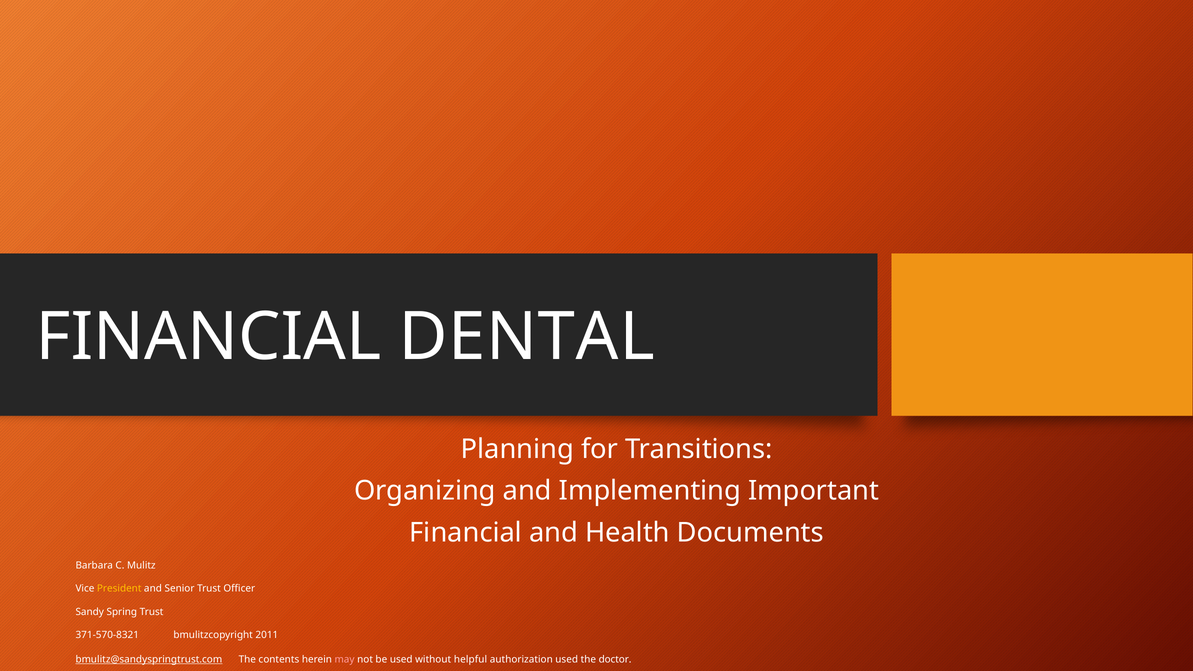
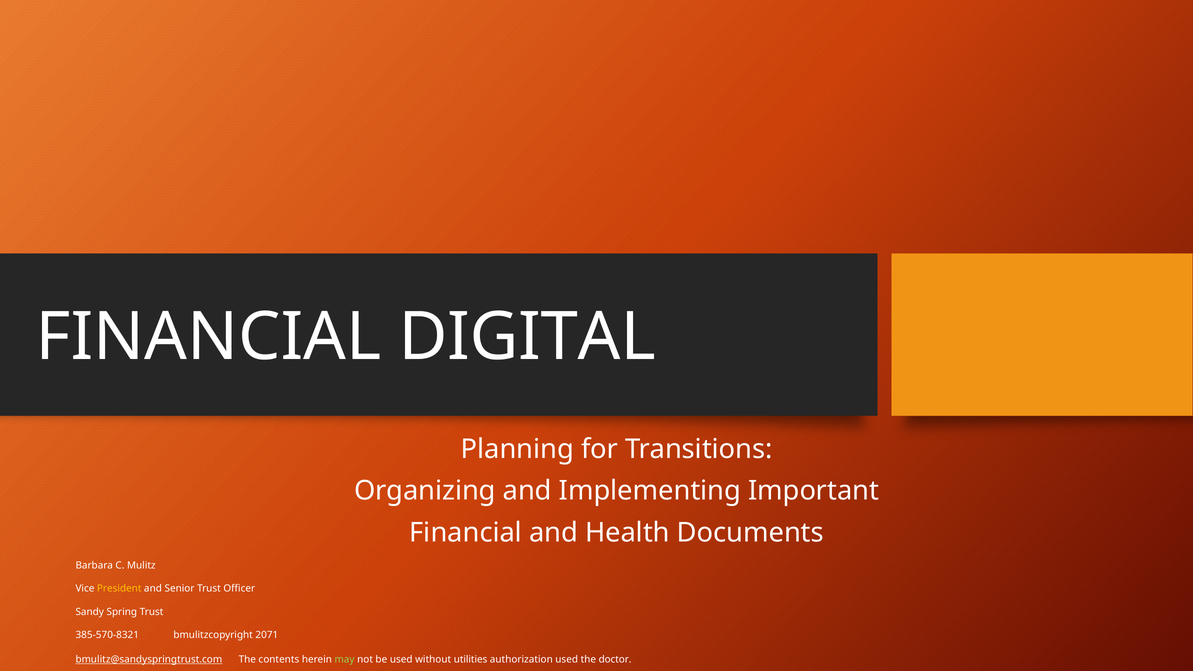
DENTAL: DENTAL -> DIGITAL (527, 337)
371-570-8321: 371-570-8321 -> 385-570-8321 (107, 635)
2011: 2011 -> 2071 (267, 635)
may colour: pink -> light green (345, 659)
helpful: helpful -> utilities (471, 659)
